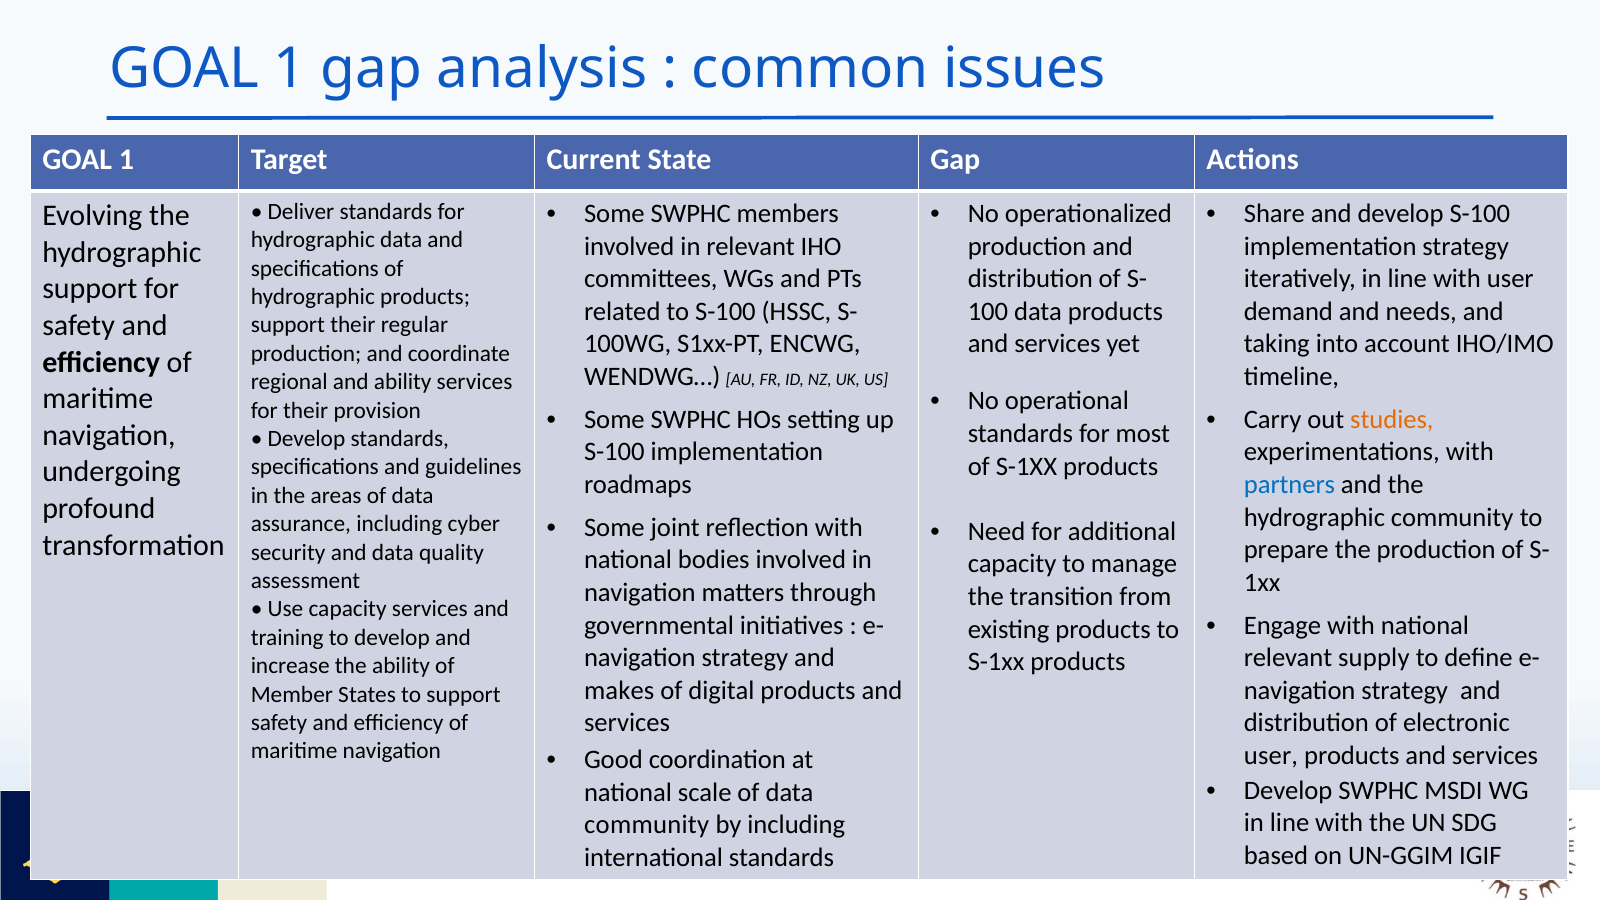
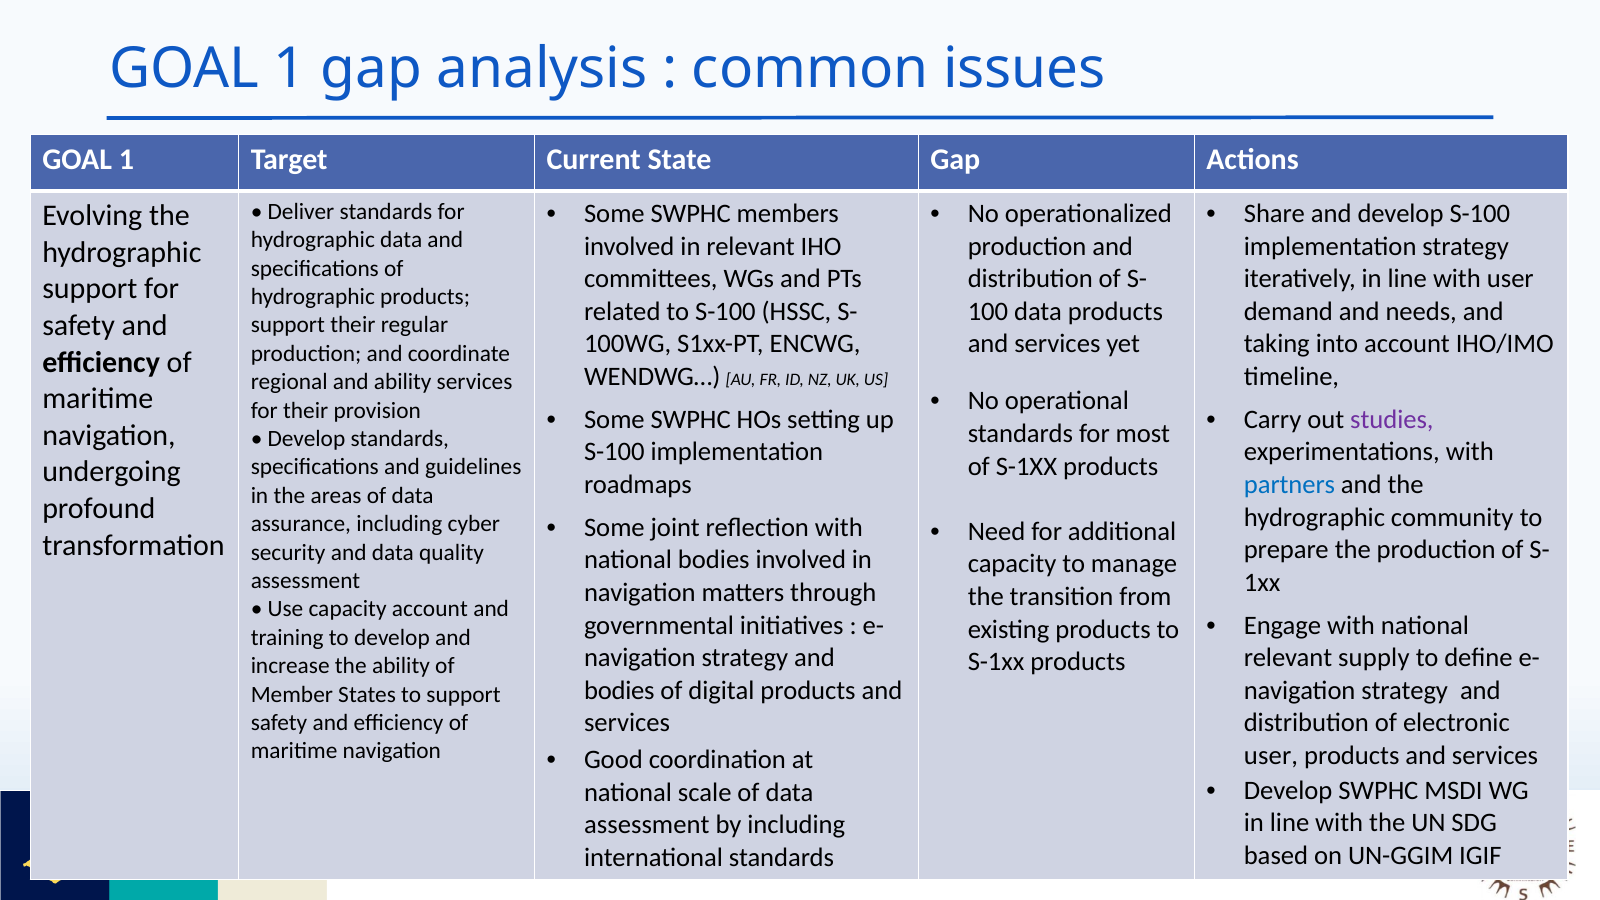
studies colour: orange -> purple (1392, 420)
capacity services: services -> account (430, 609)
makes: makes -> bodies (619, 691)
community: community -> assessment (647, 825)
